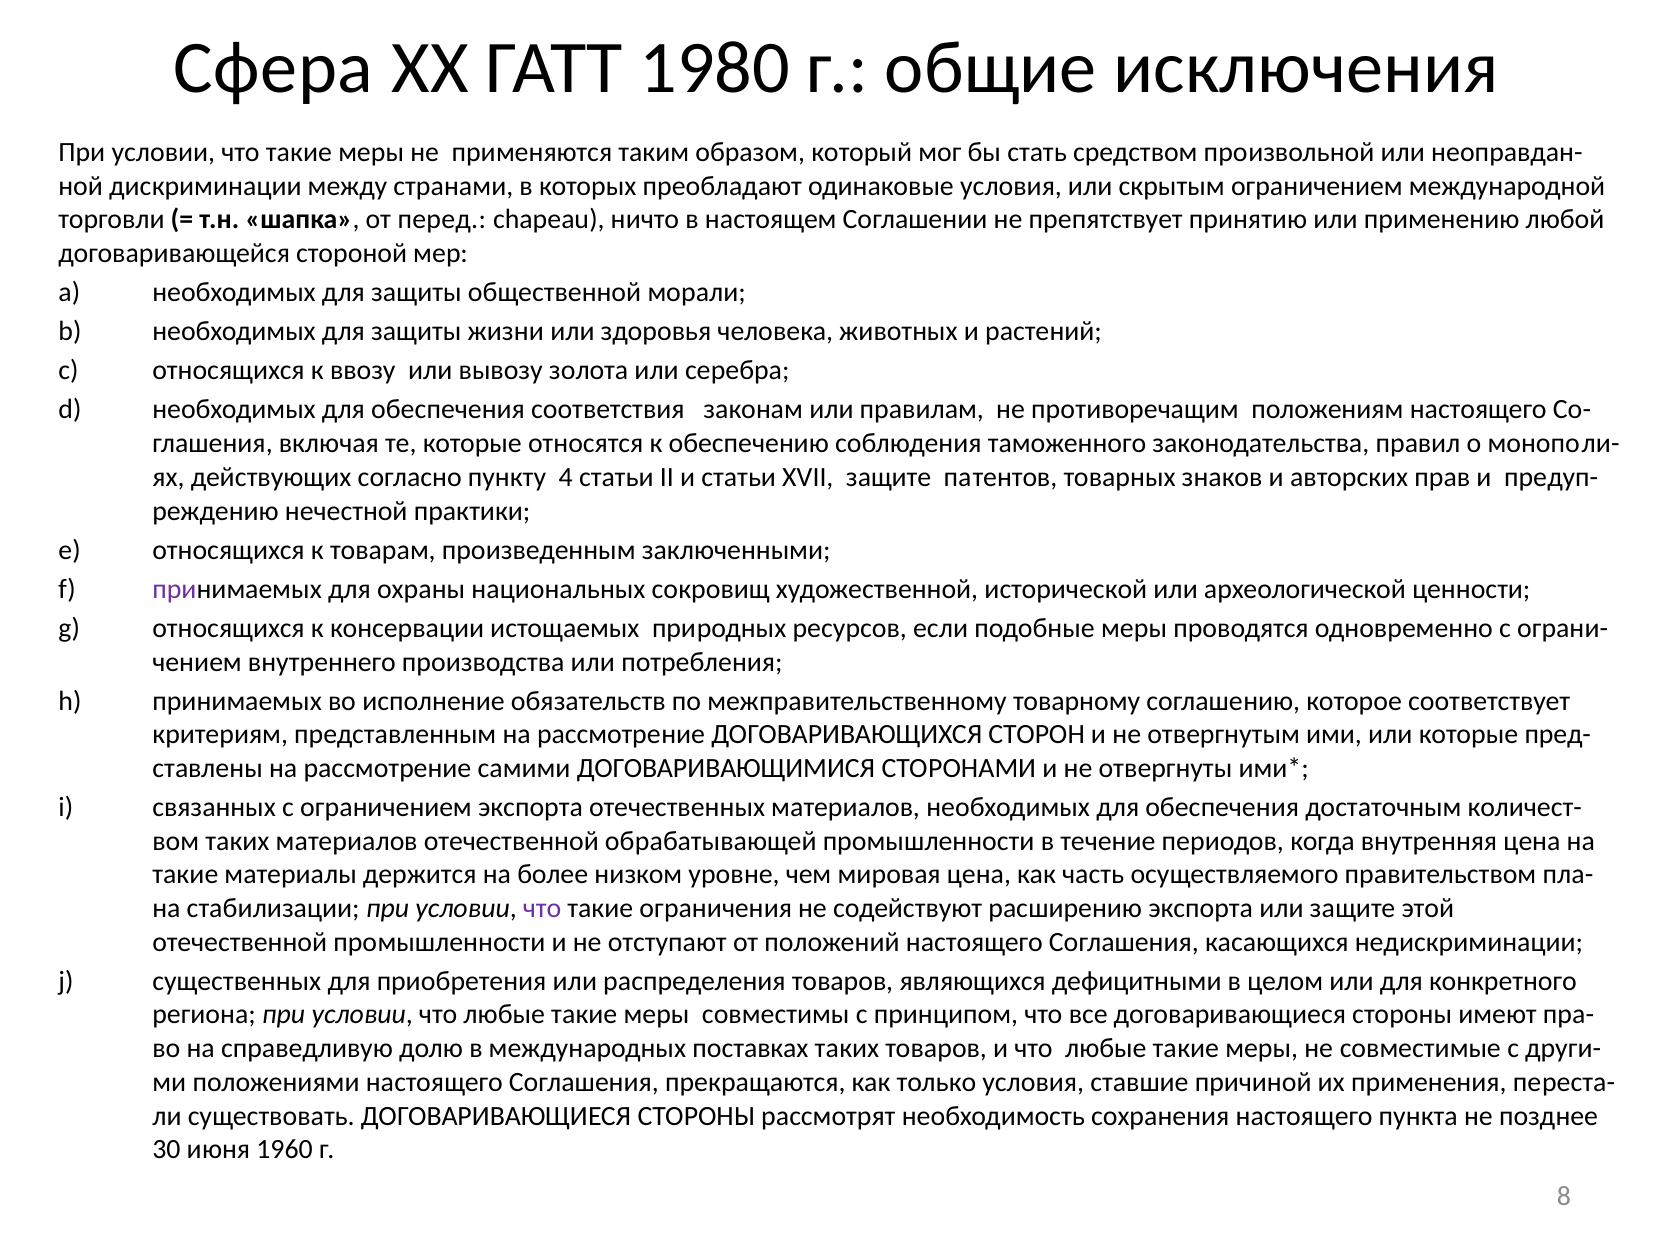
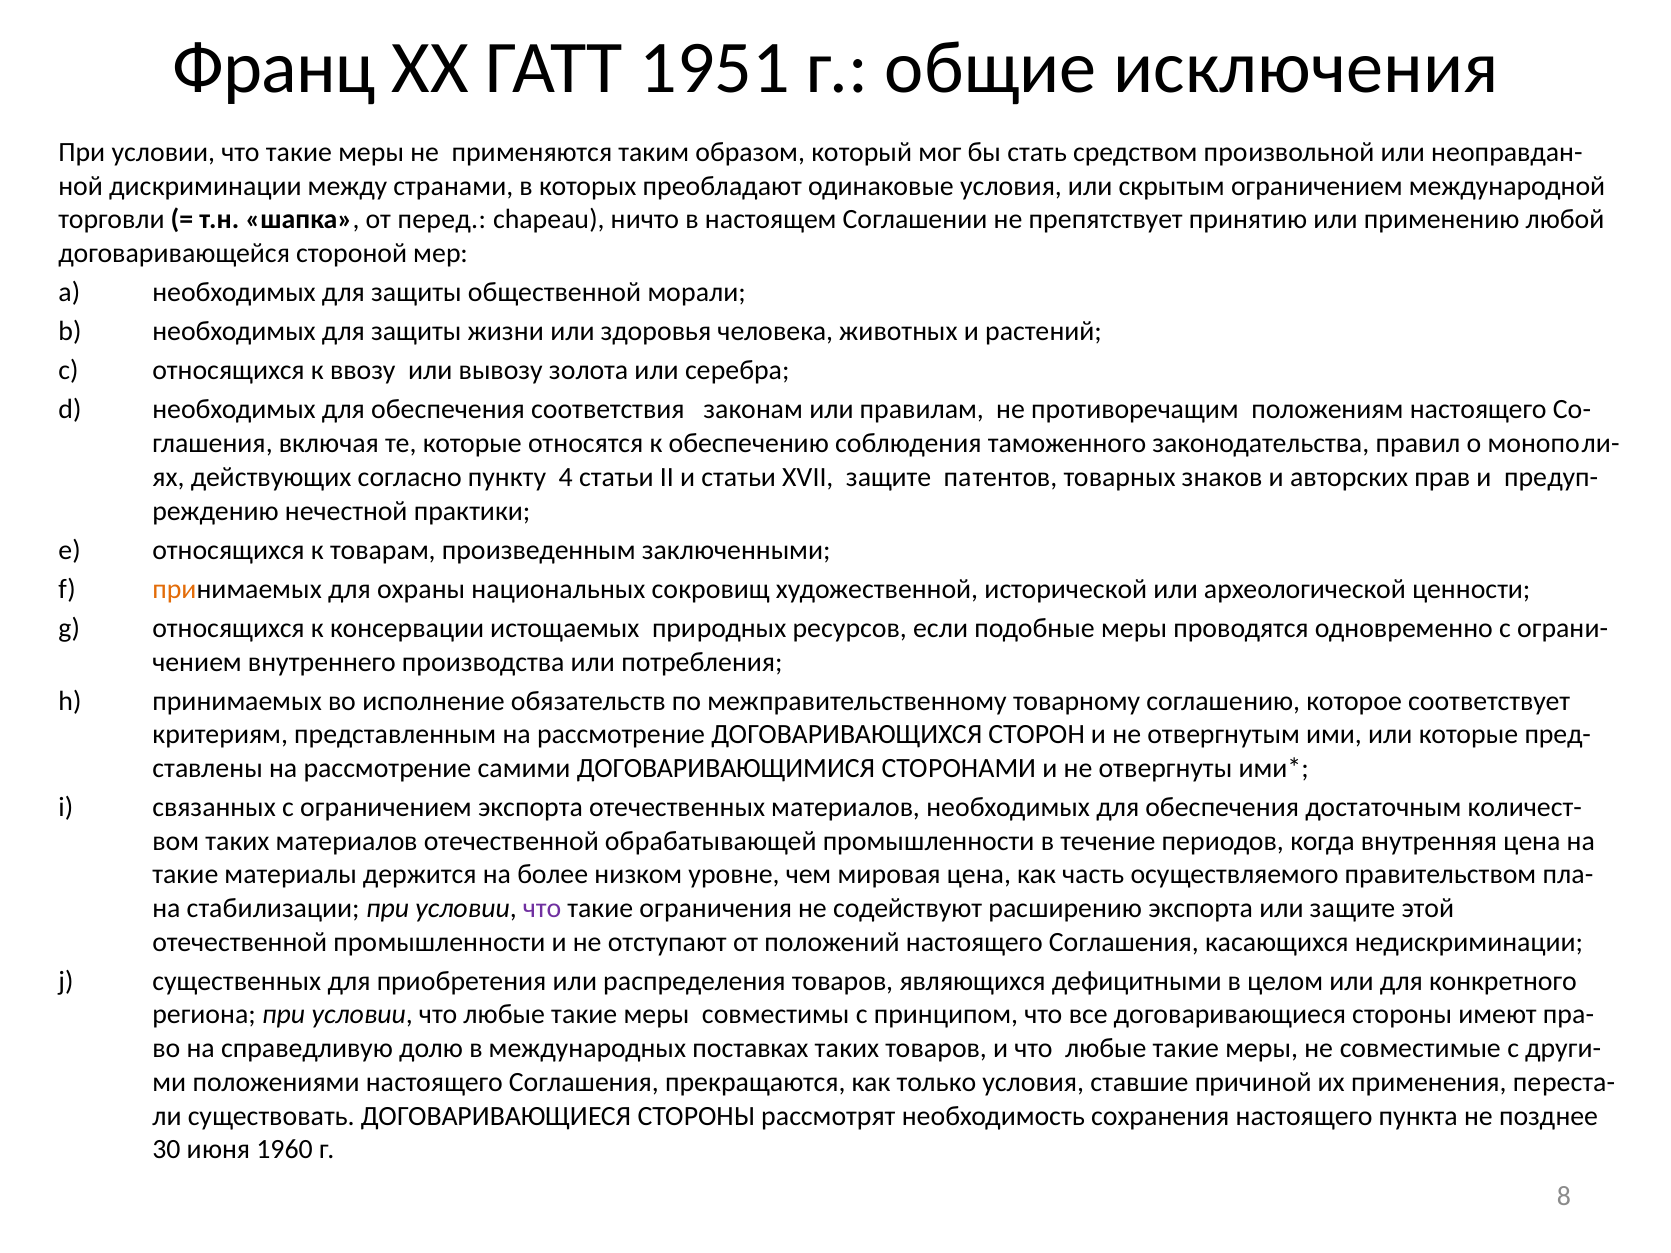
Сфера: Сфера -> Франц (274, 68)
1980: 1980 -> 1951 (715, 68)
при colour: purple -> orange (175, 589)
